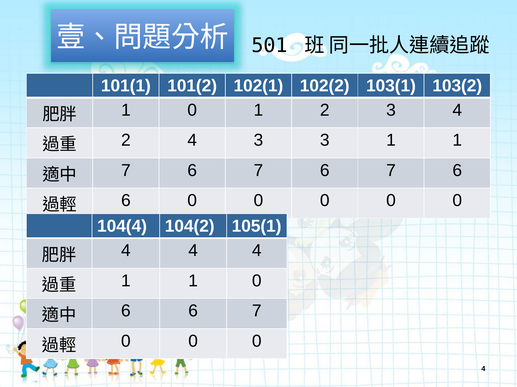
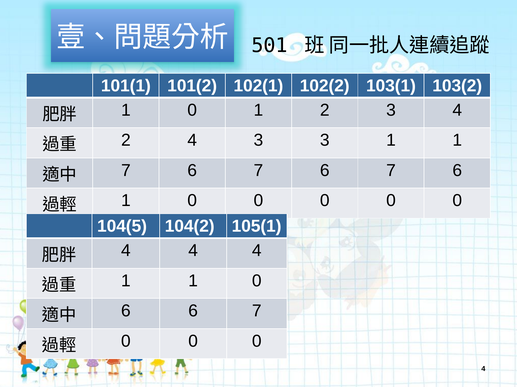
6: 6 -> 1 (126, 201)
104(4: 104(4 -> 104(5 (122, 227)
